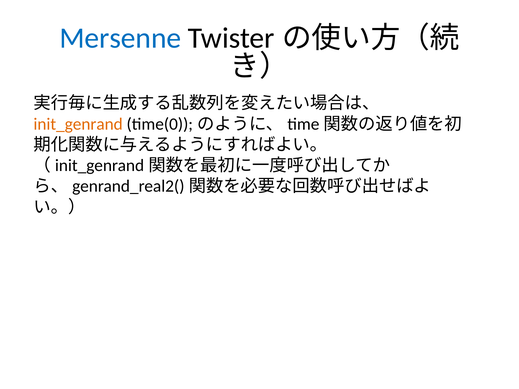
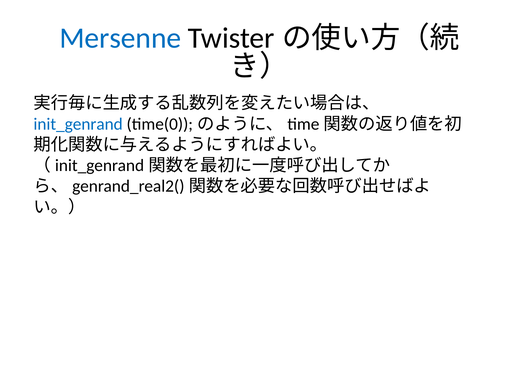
init_genrand colour: orange -> blue (78, 124)
